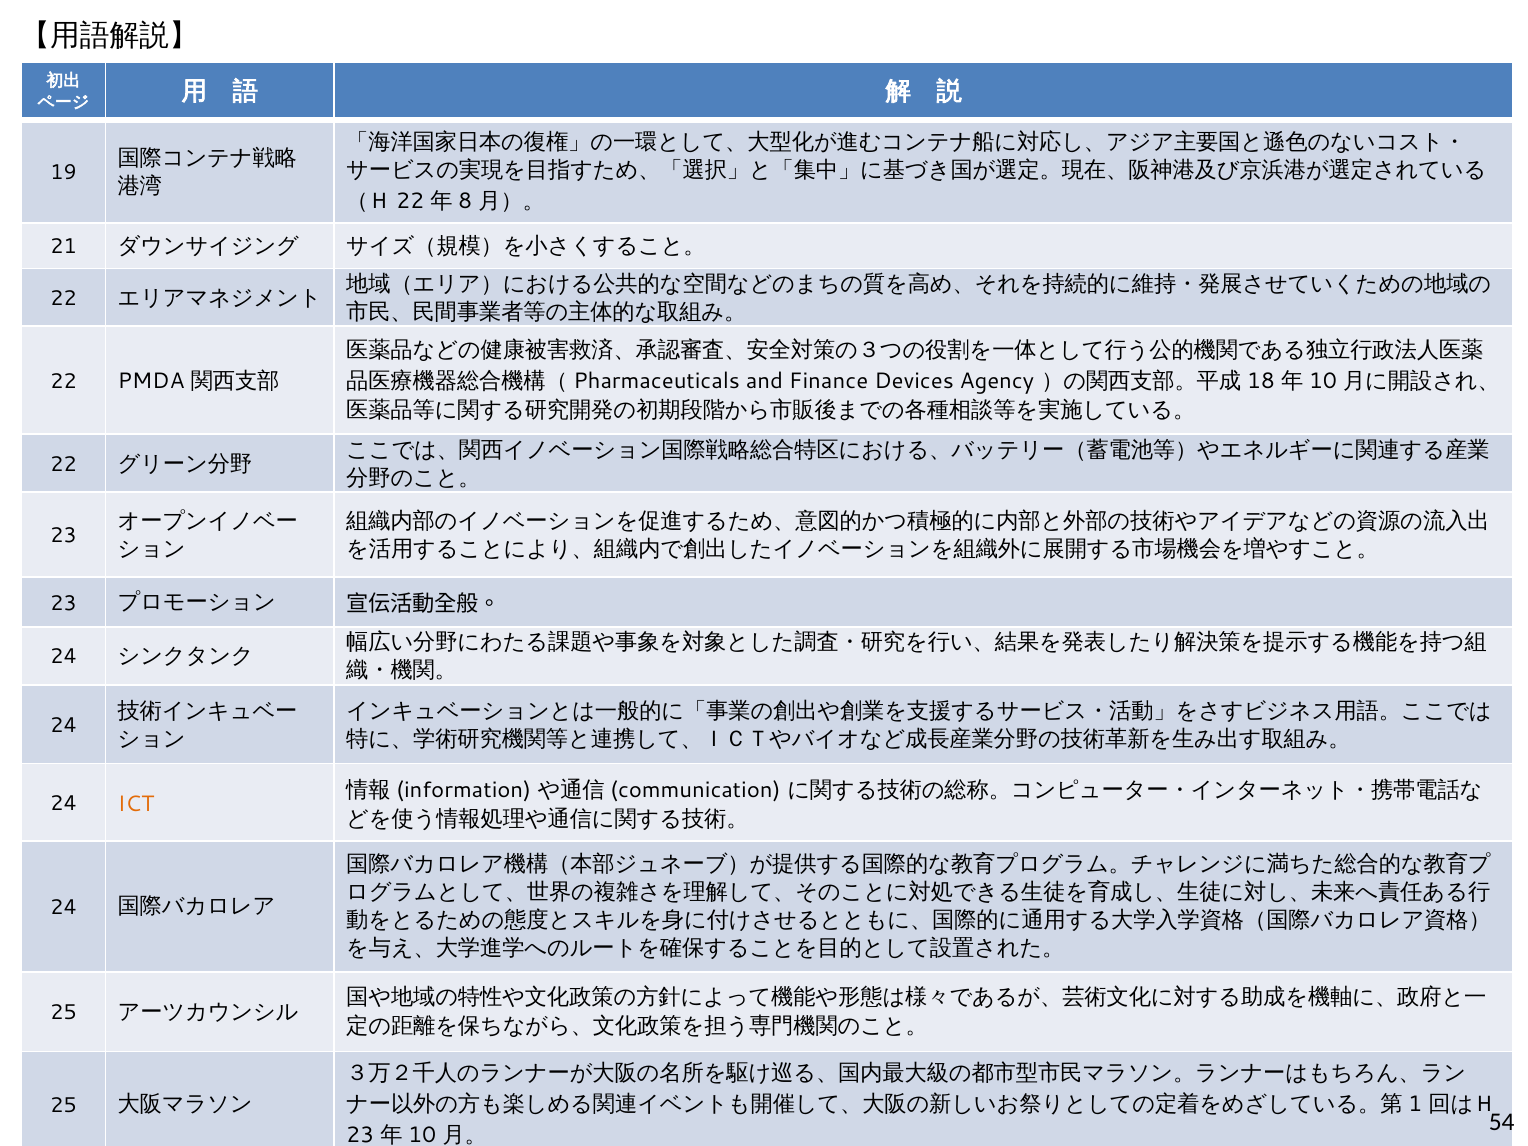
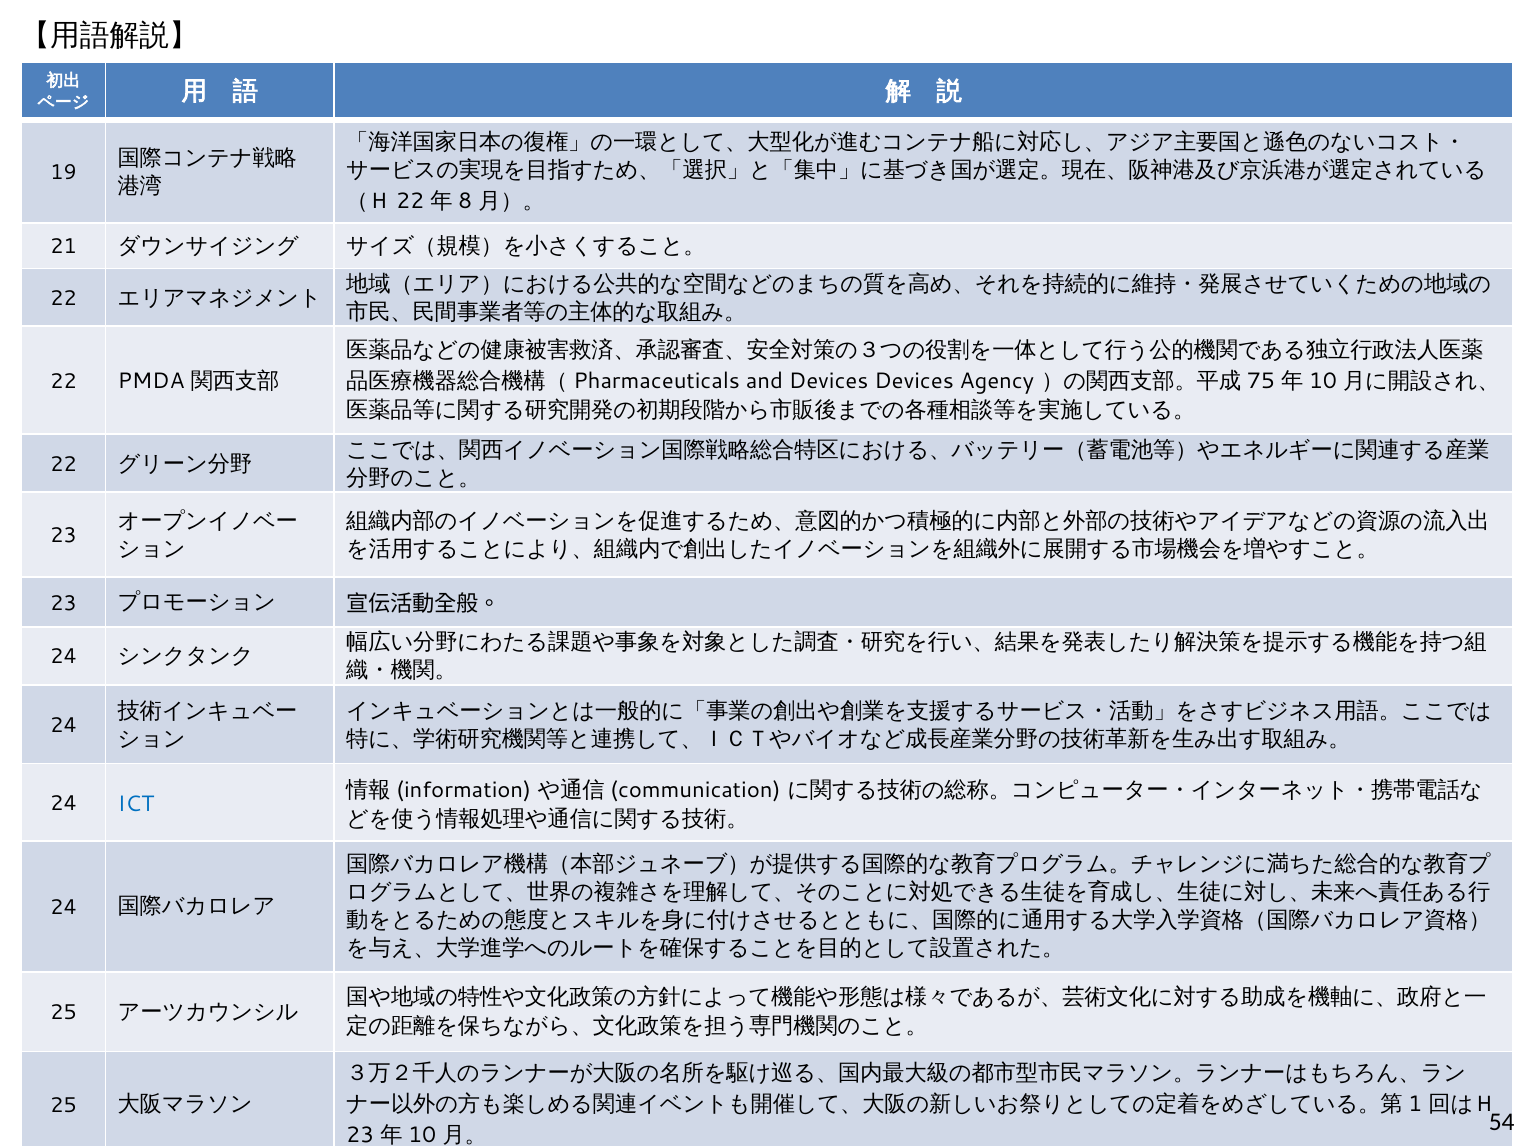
and Finance: Finance -> Devices (829, 381)
18: 18 -> 75 (1261, 381)
ICT colour: orange -> blue (136, 804)
